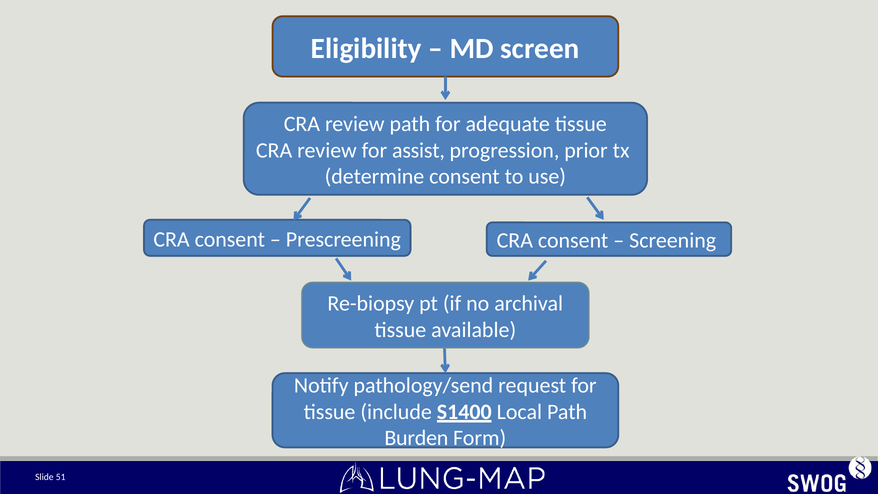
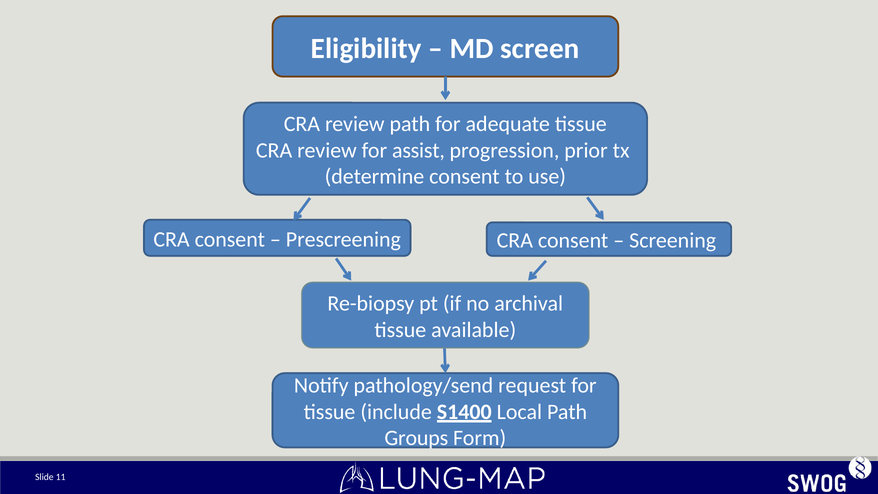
Burden: Burden -> Groups (416, 438)
51: 51 -> 11 (61, 477)
